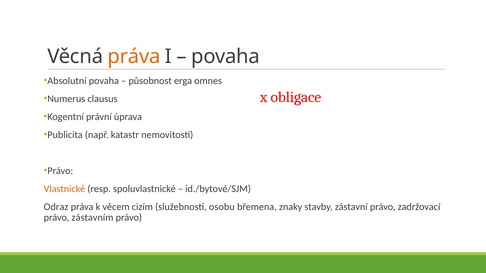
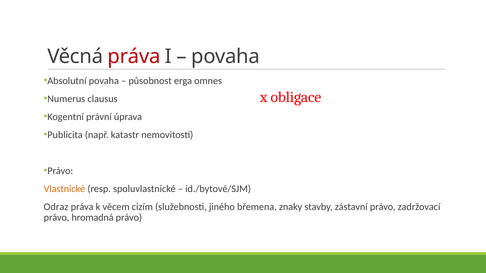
práva colour: orange -> red (134, 57)
osobu: osobu -> jiného (222, 207)
zástavním: zástavním -> hromadná (93, 218)
